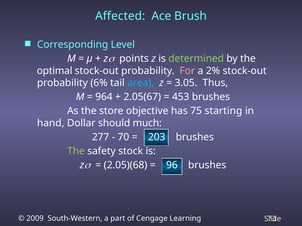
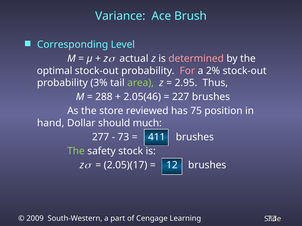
Affected: Affected -> Variance (120, 16)
points: points -> actual (134, 59)
determined colour: light green -> pink (196, 59)
6%: 6% -> 3% (99, 83)
area colour: light blue -> light green (141, 83)
3.05: 3.05 -> 2.95 (186, 83)
964: 964 -> 288 (104, 97)
2.05(67: 2.05(67 -> 2.05(46 (142, 97)
453: 453 -> 227 (181, 97)
objective: objective -> reviewed (147, 111)
starting: starting -> position (223, 111)
70: 70 -> 73 (123, 137)
203: 203 -> 411 (157, 137)
2.05)(68: 2.05)(68 -> 2.05)(17 (126, 165)
96: 96 -> 12 (172, 165)
